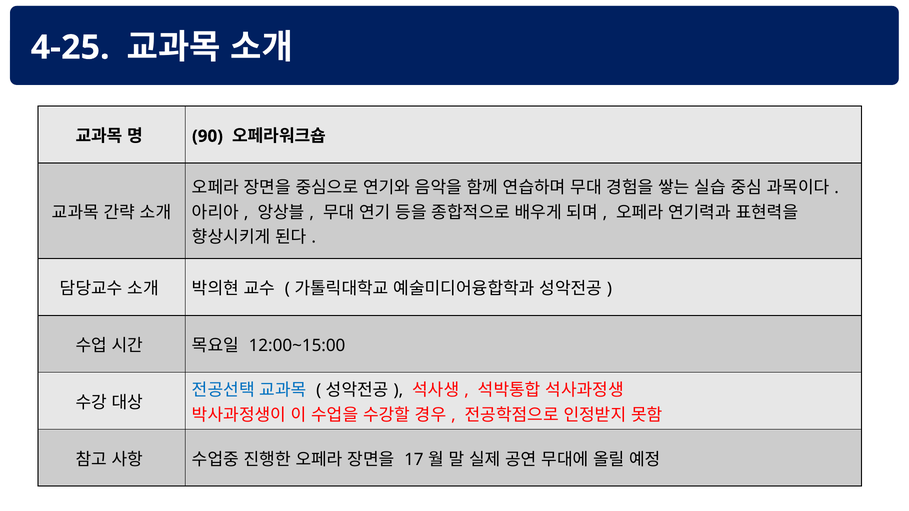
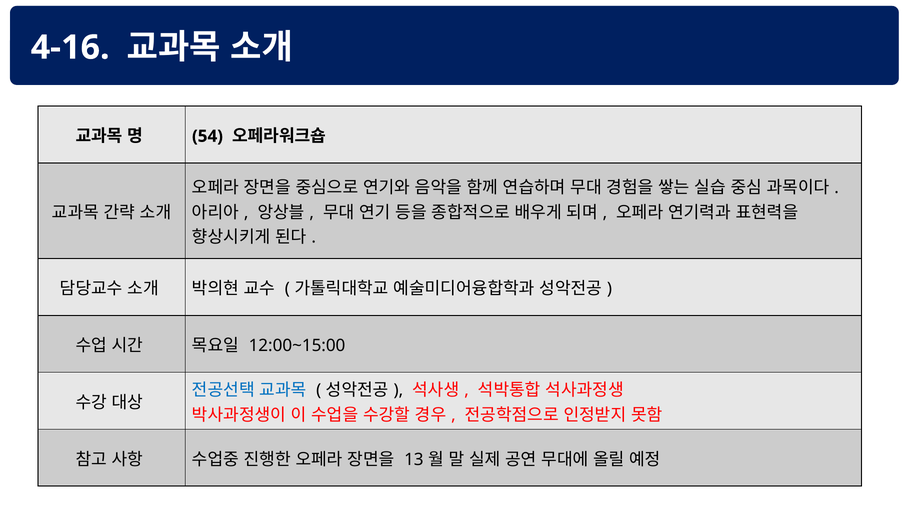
4-25: 4-25 -> 4-16 (70, 48)
90: 90 -> 54 (207, 136)
17: 17 -> 13 (414, 460)
